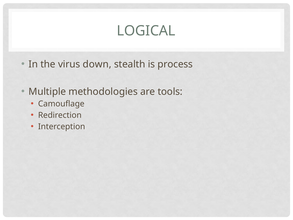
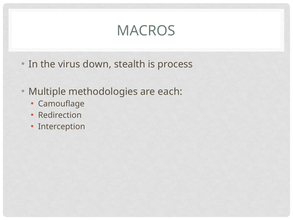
LOGICAL: LOGICAL -> MACROS (146, 31)
tools: tools -> each (170, 92)
